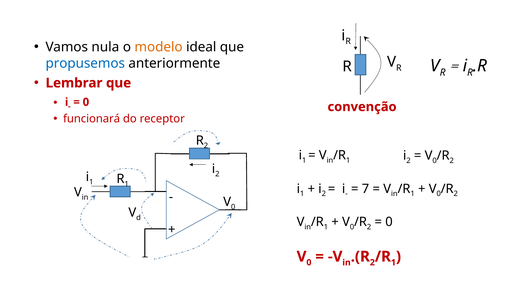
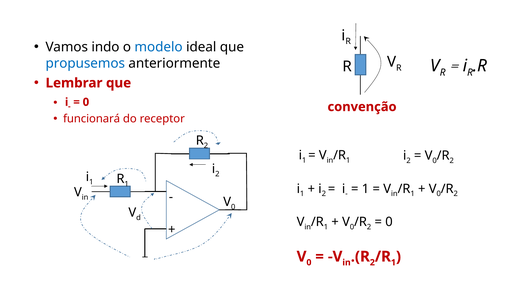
nula: nula -> indo (105, 47)
modelo colour: orange -> blue (159, 47)
7: 7 -> 1 (366, 189)
